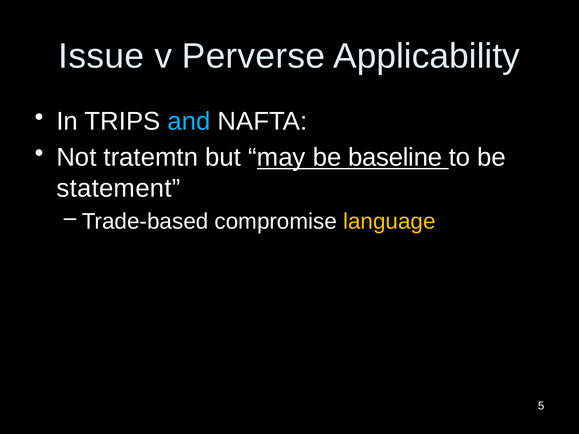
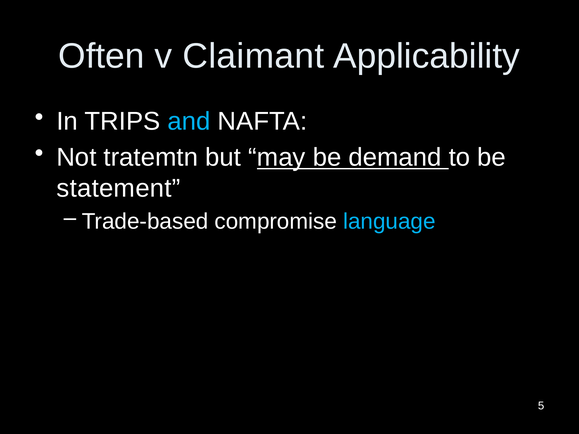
Issue: Issue -> Often (101, 56)
Perverse: Perverse -> Claimant (253, 56)
baseline: baseline -> demand (395, 158)
language colour: yellow -> light blue (389, 222)
